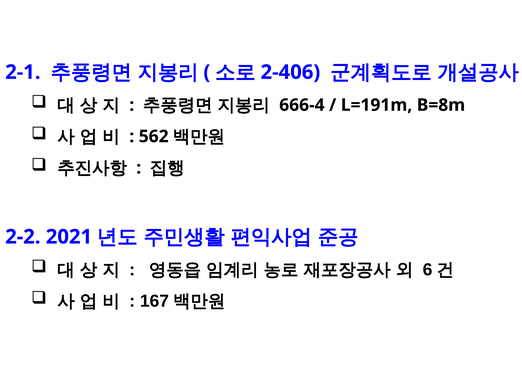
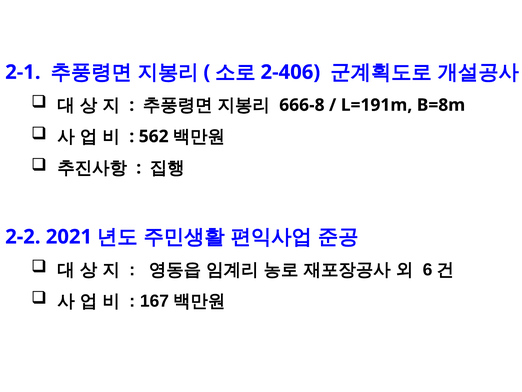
666-4: 666-4 -> 666-8 (302, 105)
